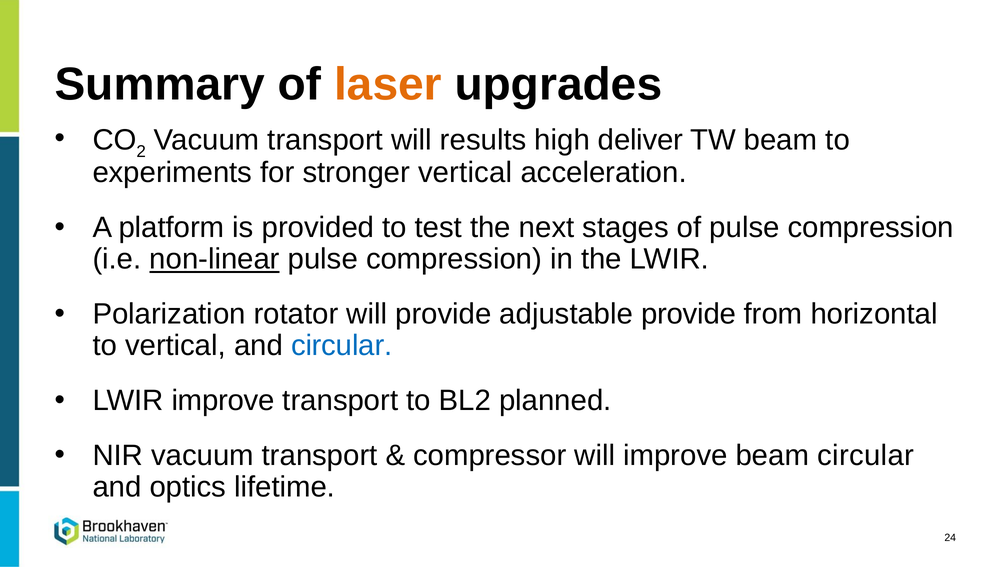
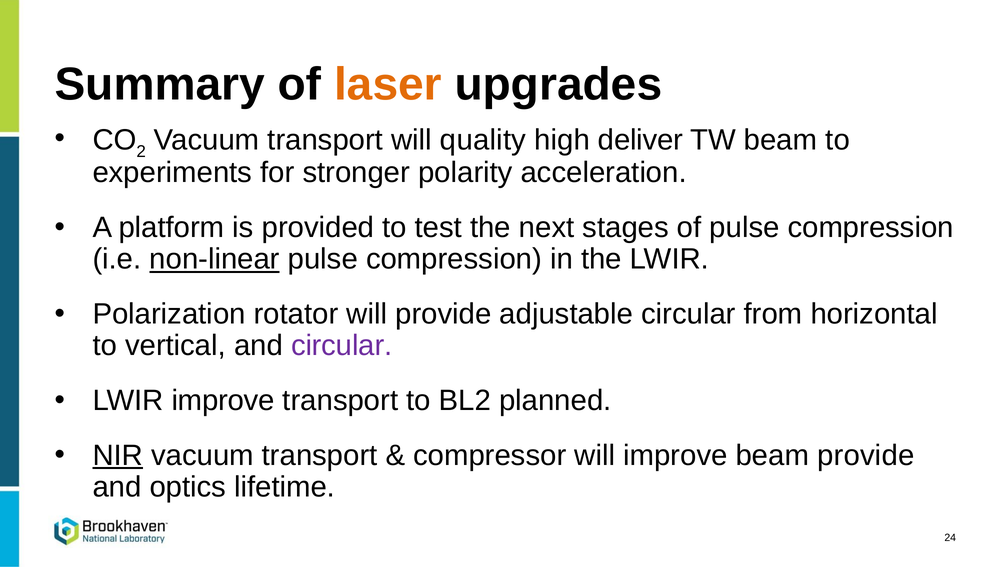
results: results -> quality (483, 140)
stronger vertical: vertical -> polarity (465, 173)
adjustable provide: provide -> circular (688, 314)
circular colour: blue -> purple (342, 345)
NIR underline: none -> present (118, 455)
beam circular: circular -> provide (866, 455)
